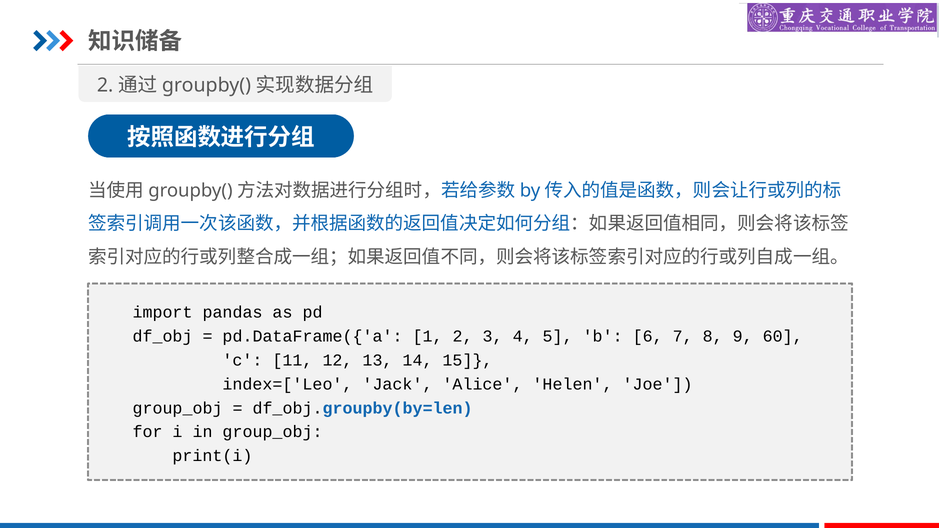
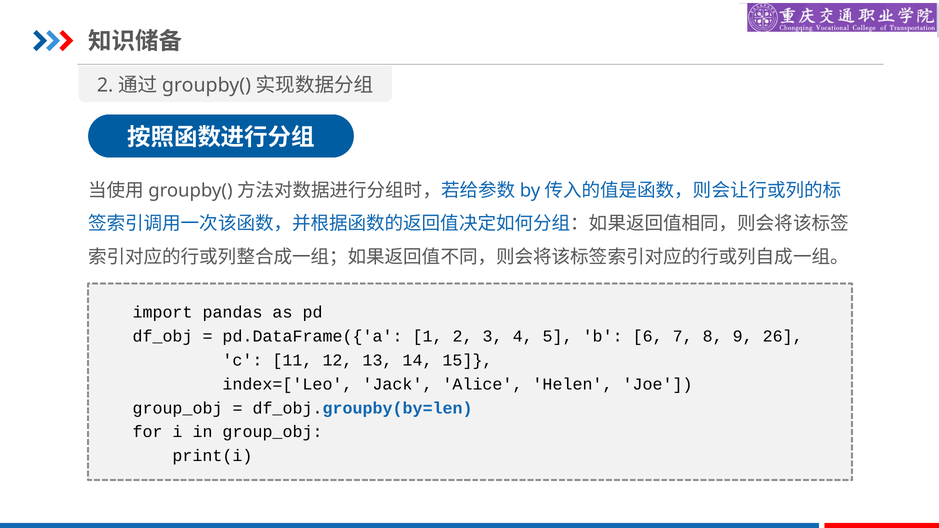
60: 60 -> 26 (783, 336)
